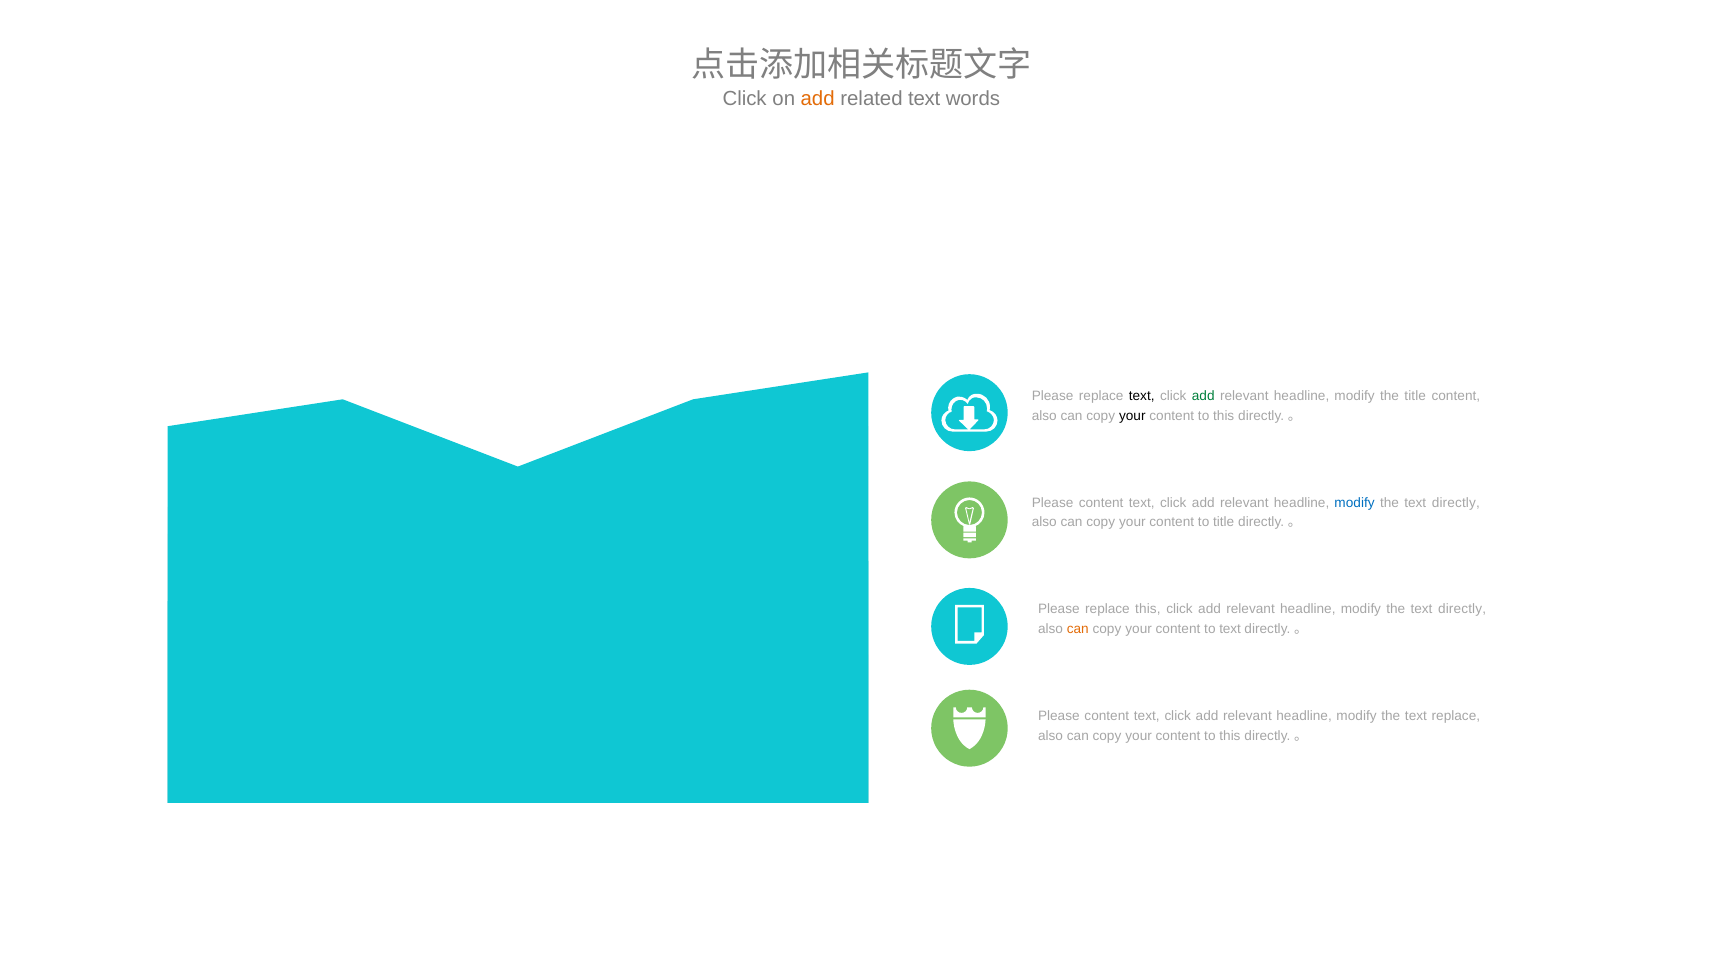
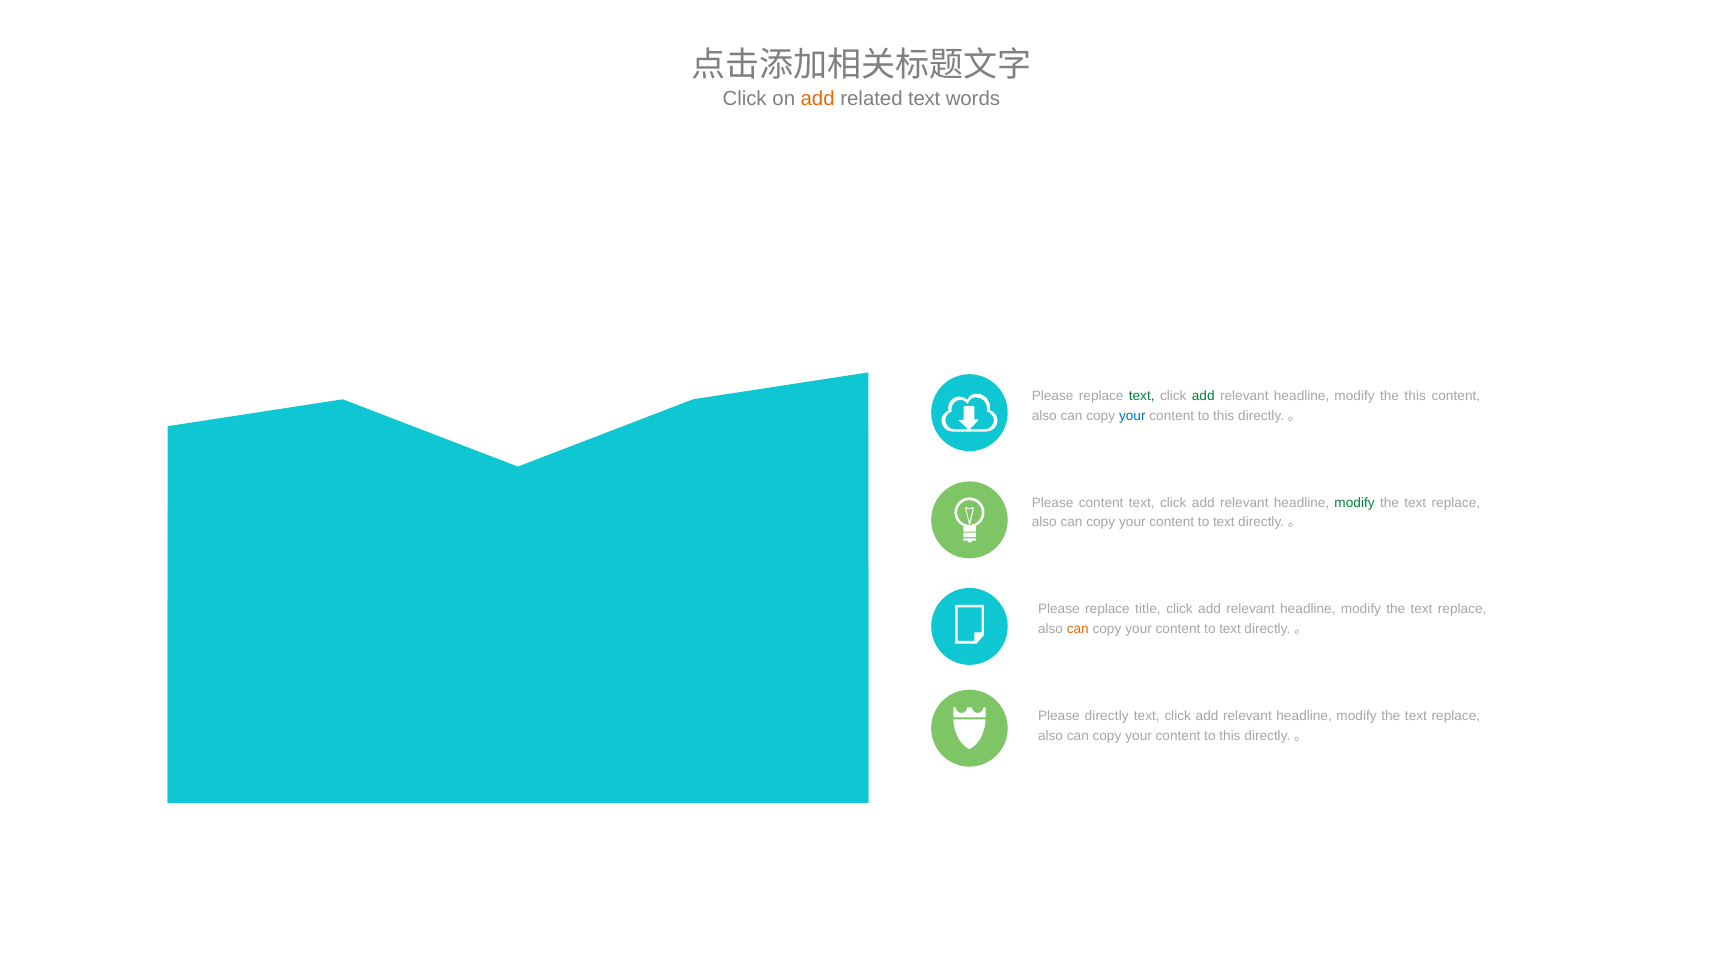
text colour: black -> green (1142, 396)
the title: title -> this (1415, 396)
your colour: black -> blue (1132, 416)
modify colour: blue -> green (1355, 503)
directly: directly -> replace (1456, 503)
title: title -> text (1224, 522)
replace this: this -> title (1148, 610)
directly: directly -> replace (1462, 610)
content: content -> directly (1107, 716)
